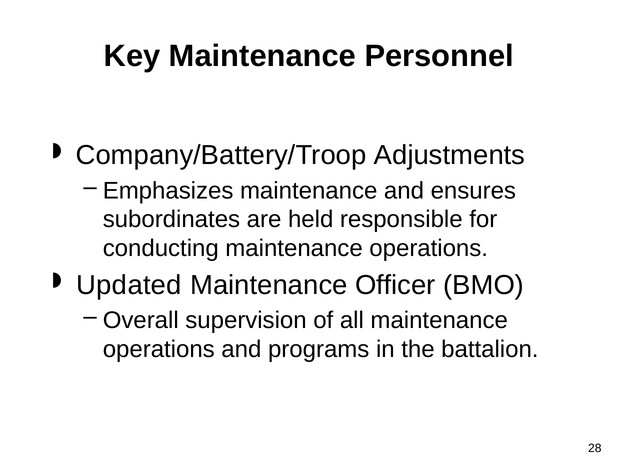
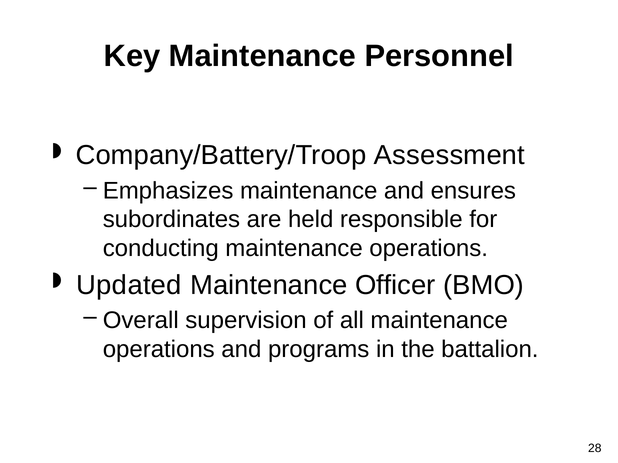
Adjustments: Adjustments -> Assessment (449, 155)
